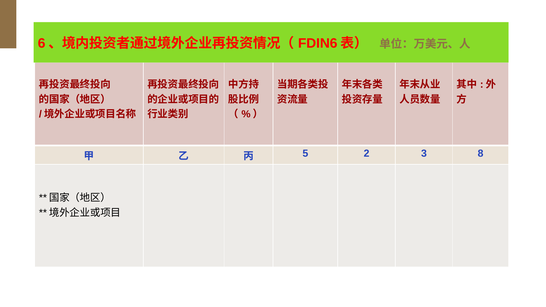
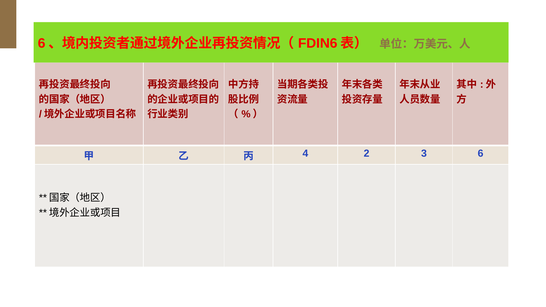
5: 5 -> 4 (305, 153)
8: 8 -> 6 (481, 153)
